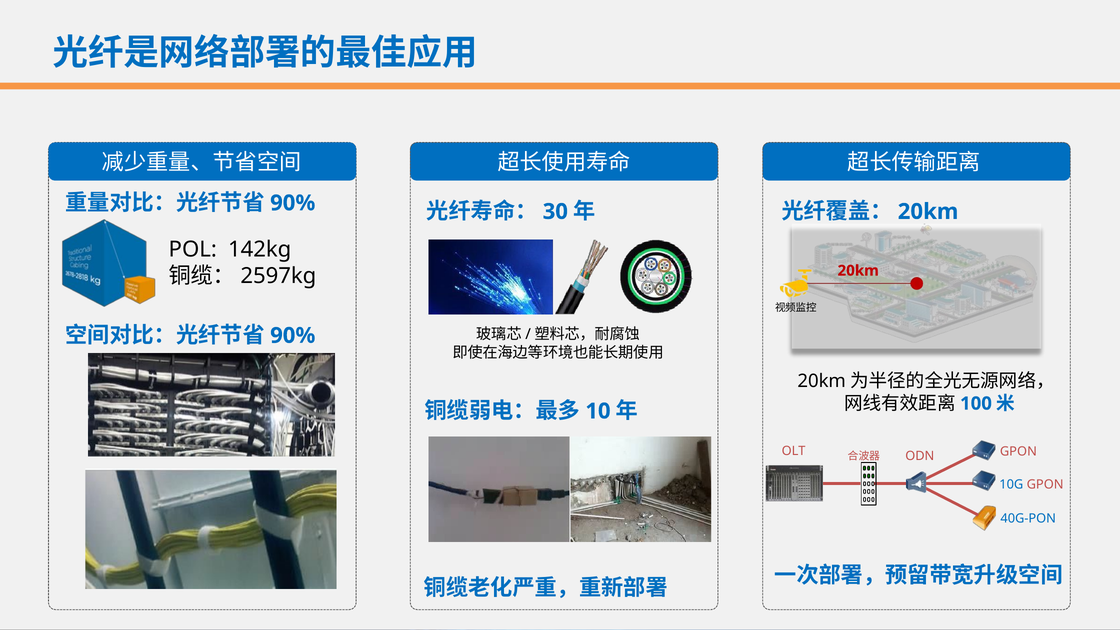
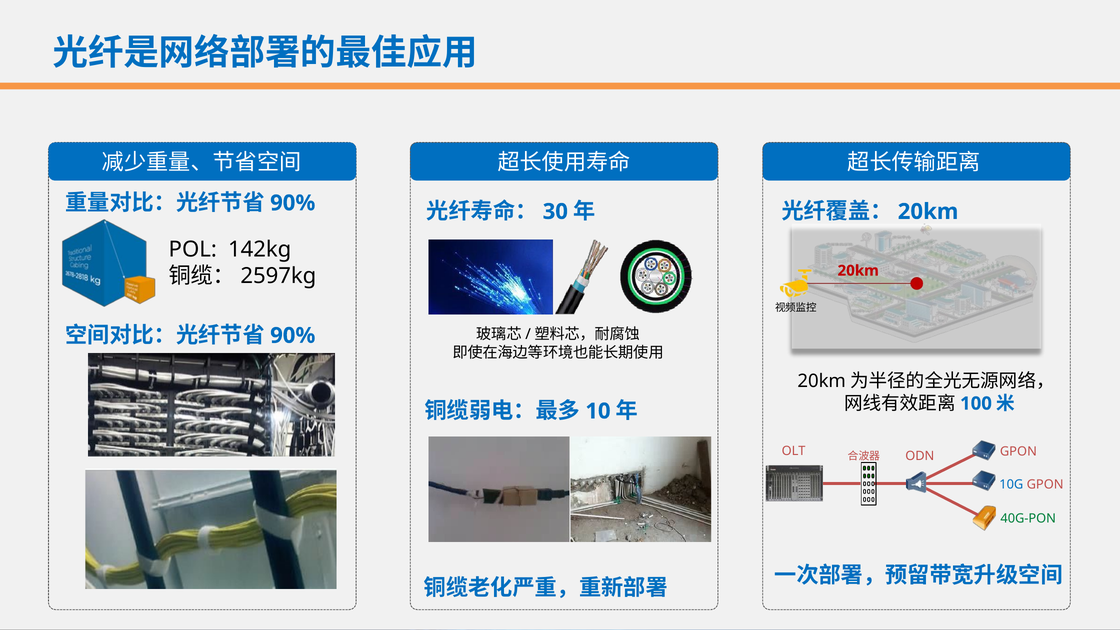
40G-PON colour: blue -> green (1028, 519)
